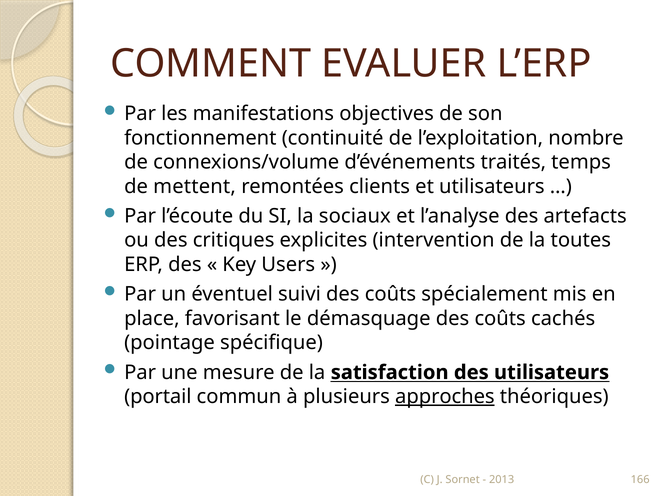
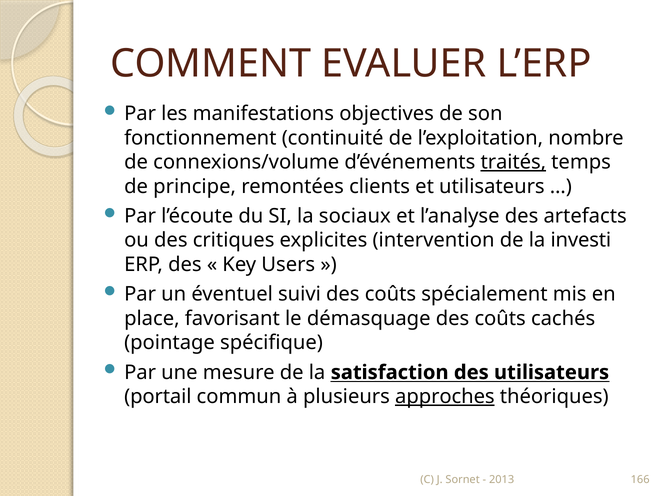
traités underline: none -> present (513, 162)
mettent: mettent -> principe (195, 187)
toutes: toutes -> investi (581, 241)
